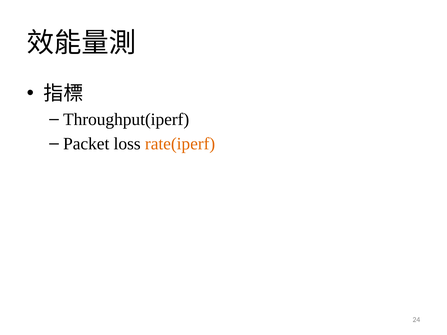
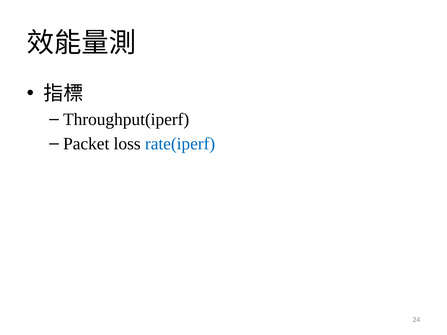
rate(iperf colour: orange -> blue (180, 144)
